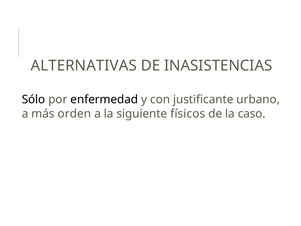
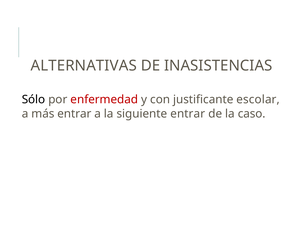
enfermedad colour: black -> red (104, 100)
urbano: urbano -> escolar (258, 100)
más orden: orden -> entrar (74, 114)
siguiente físicos: físicos -> entrar (188, 114)
